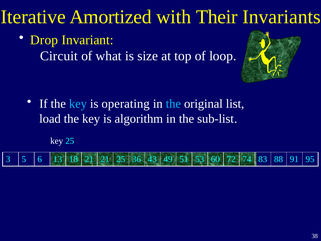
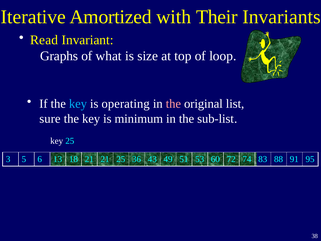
Drop: Drop -> Read (44, 40)
Circuit: Circuit -> Graphs (59, 56)
the colour: light blue -> pink (173, 104)
load: load -> sure (50, 119)
algorithm: algorithm -> minimum (139, 119)
